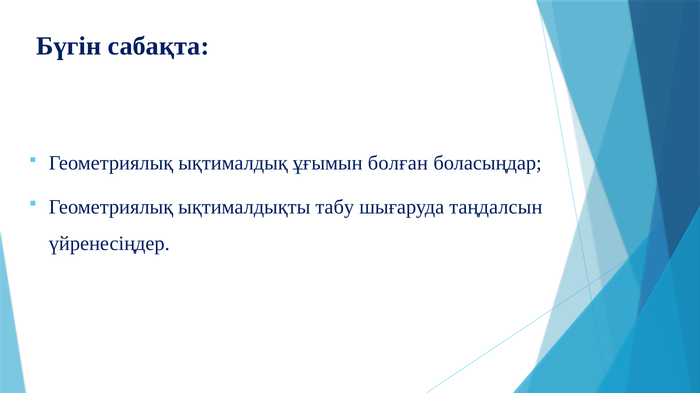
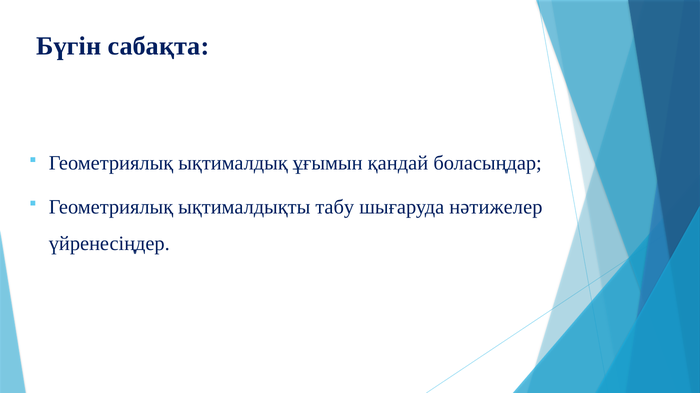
болған: болған -> қандай (398, 163)
таңдалсын: таңдалсын -> нәтижелер (496, 207)
